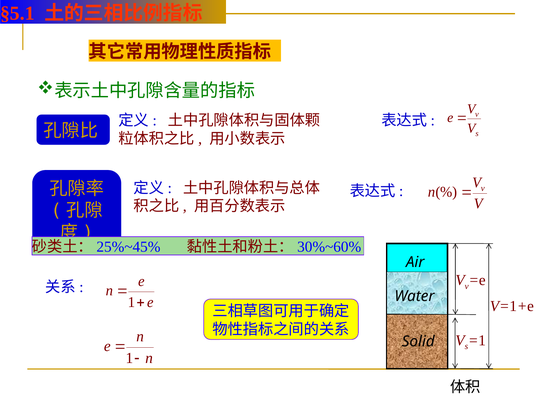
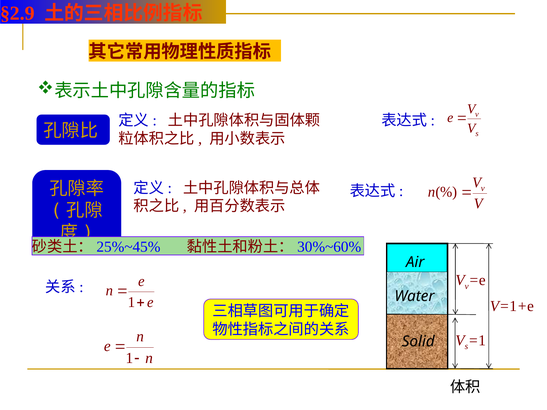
§5.1: §5.1 -> §2.9 (17, 13)
